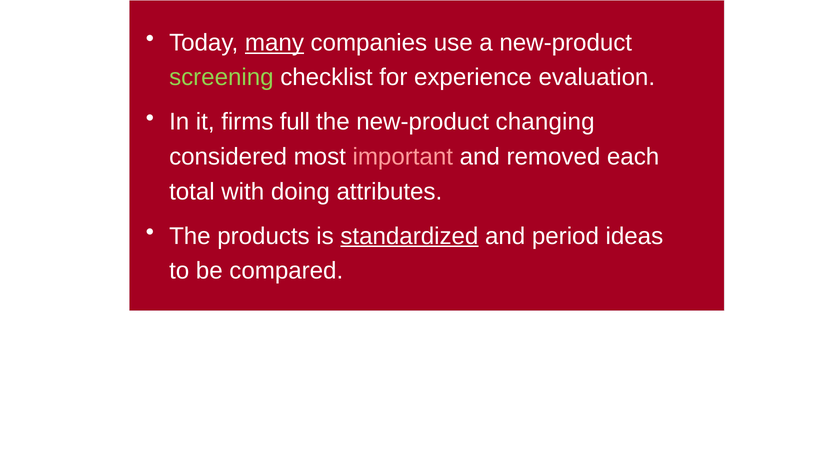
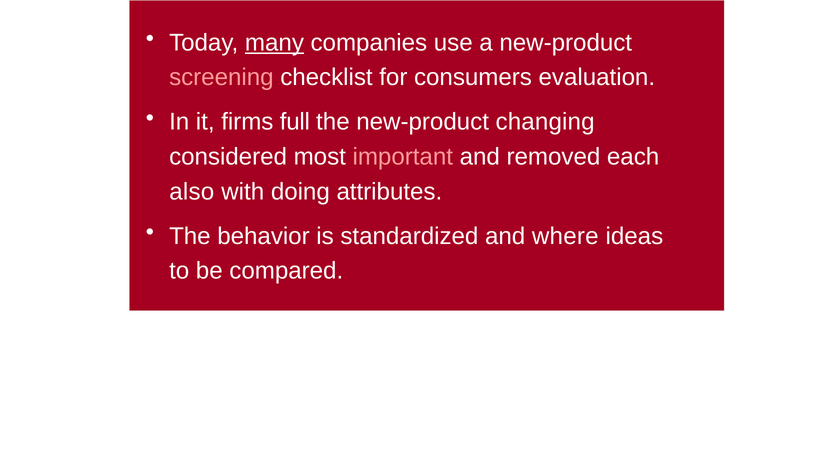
screening colour: light green -> pink (221, 77)
experience: experience -> consumers (473, 77)
total: total -> also (192, 192)
products: products -> behavior (264, 236)
standardized underline: present -> none (409, 236)
period: period -> where (565, 236)
